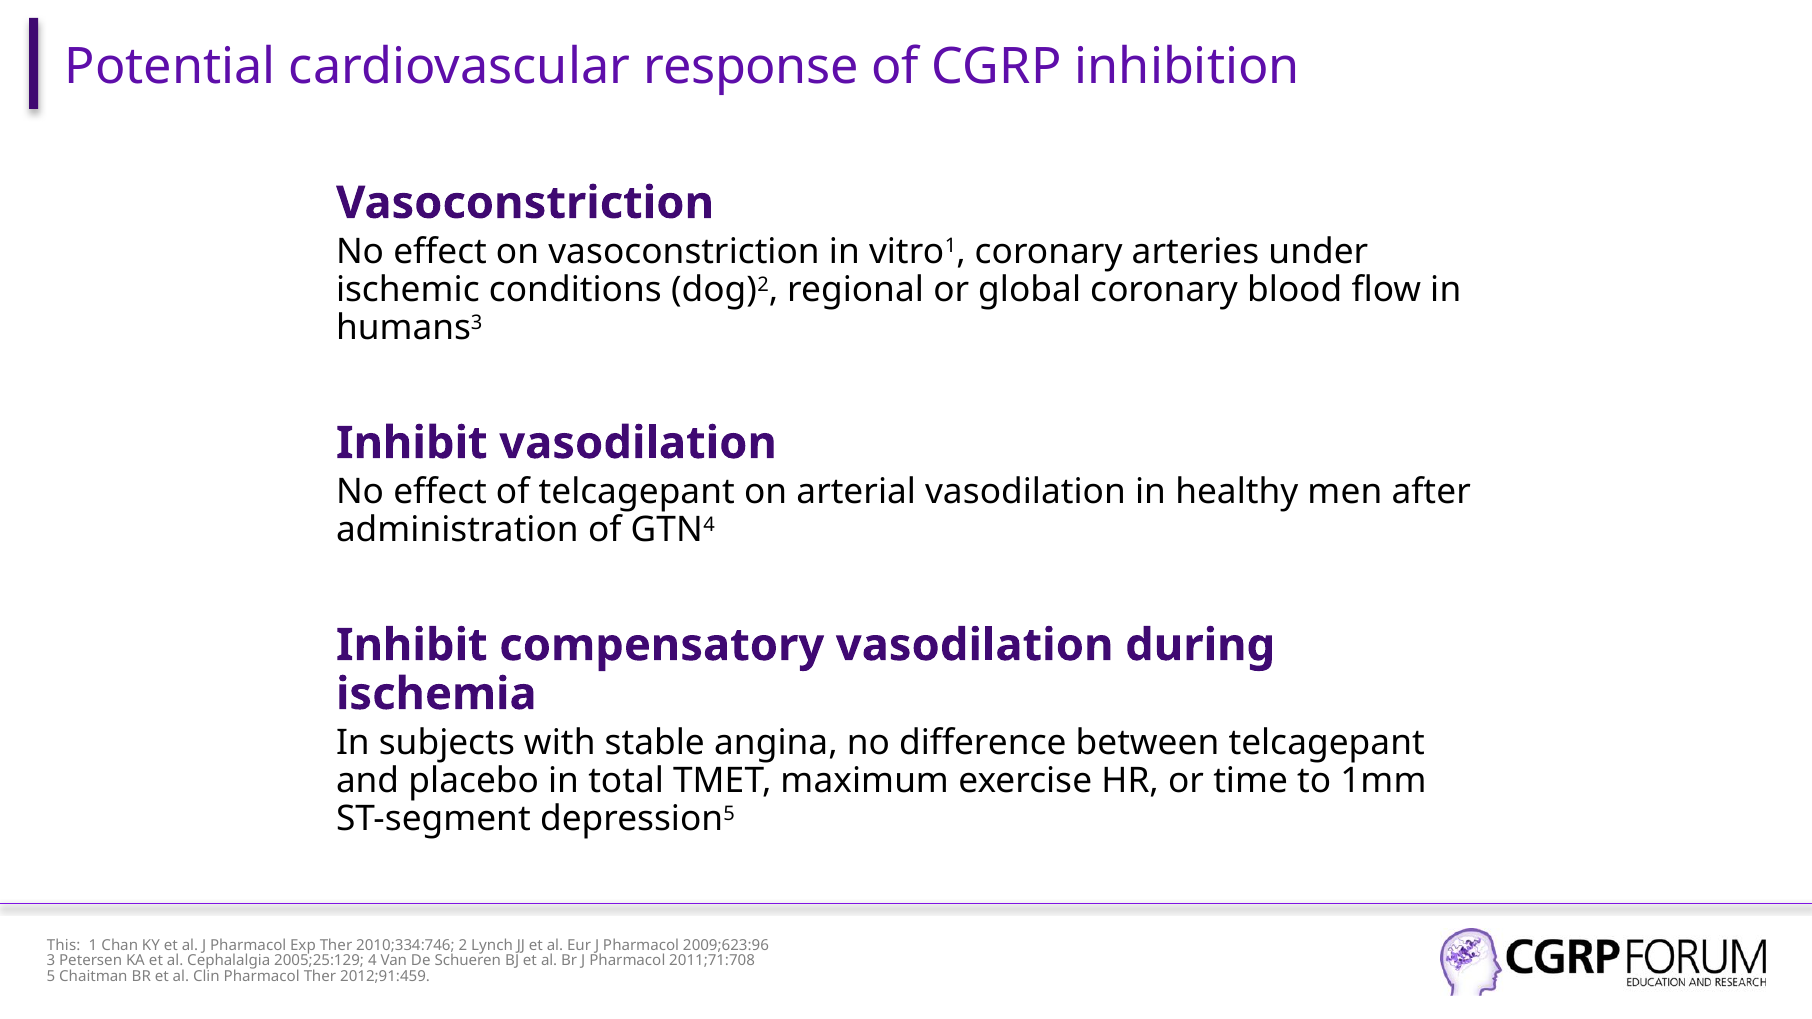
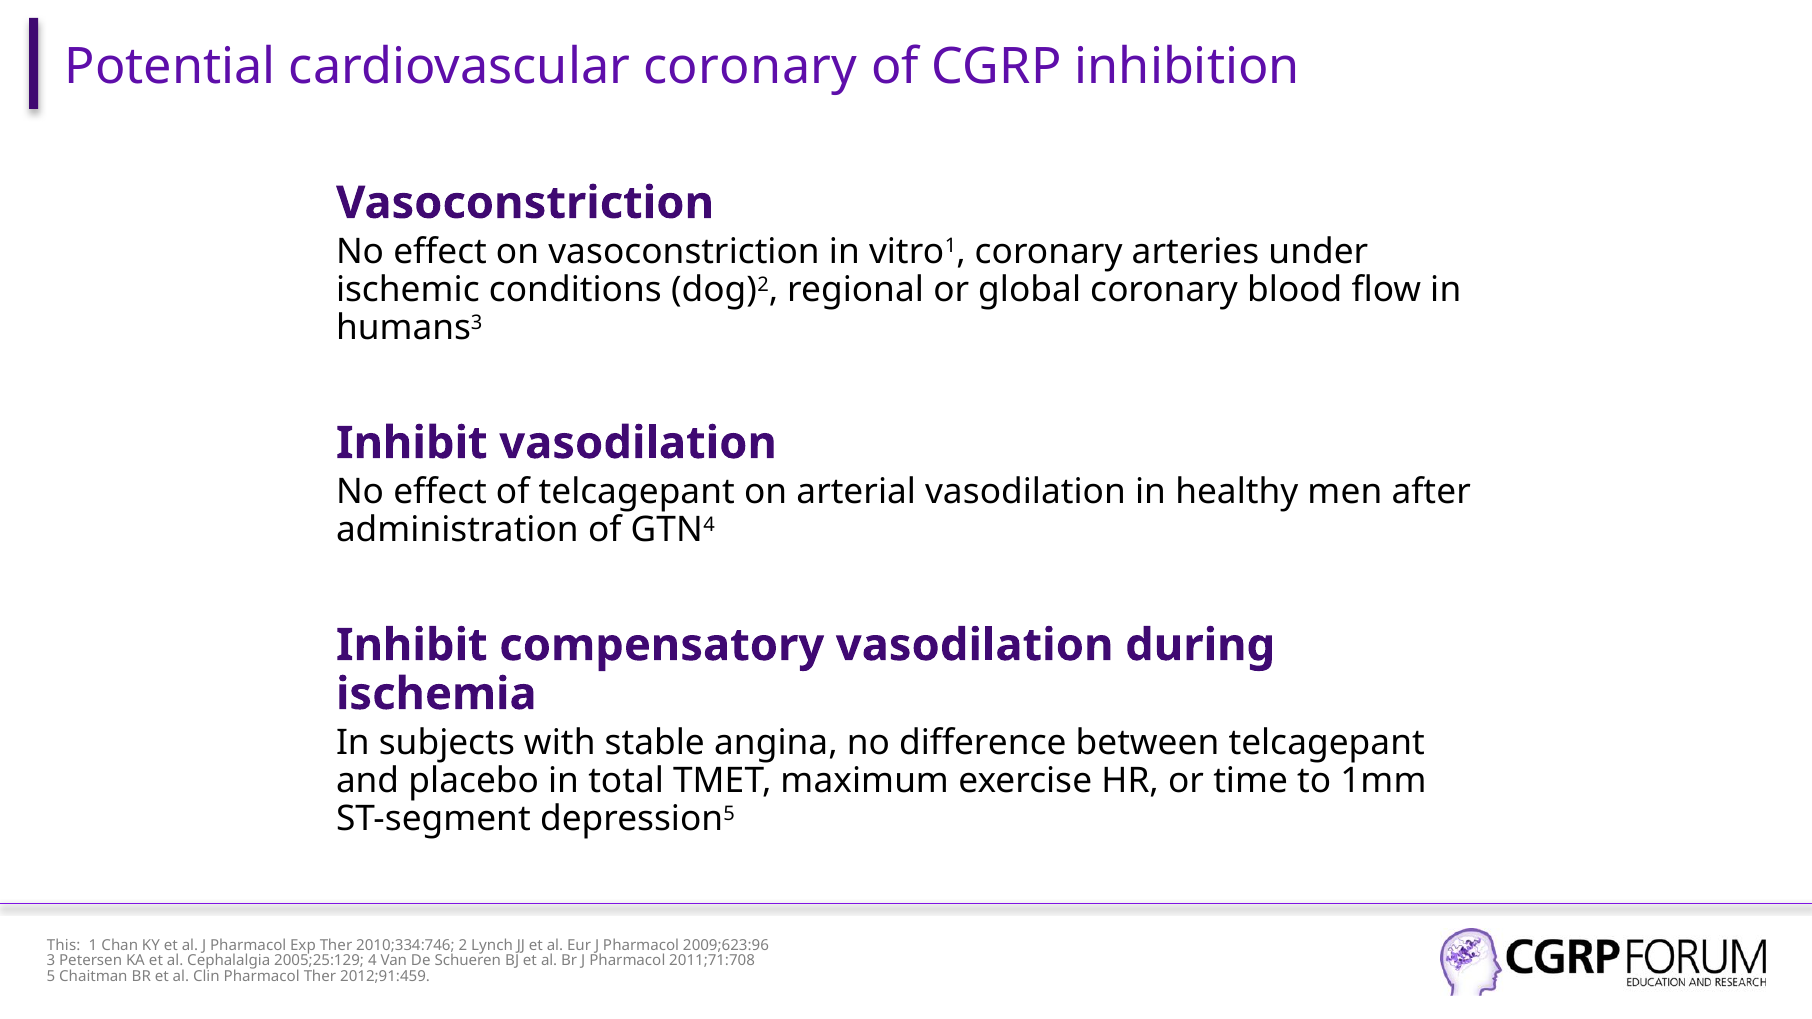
cardiovascular response: response -> coronary (750, 67)
